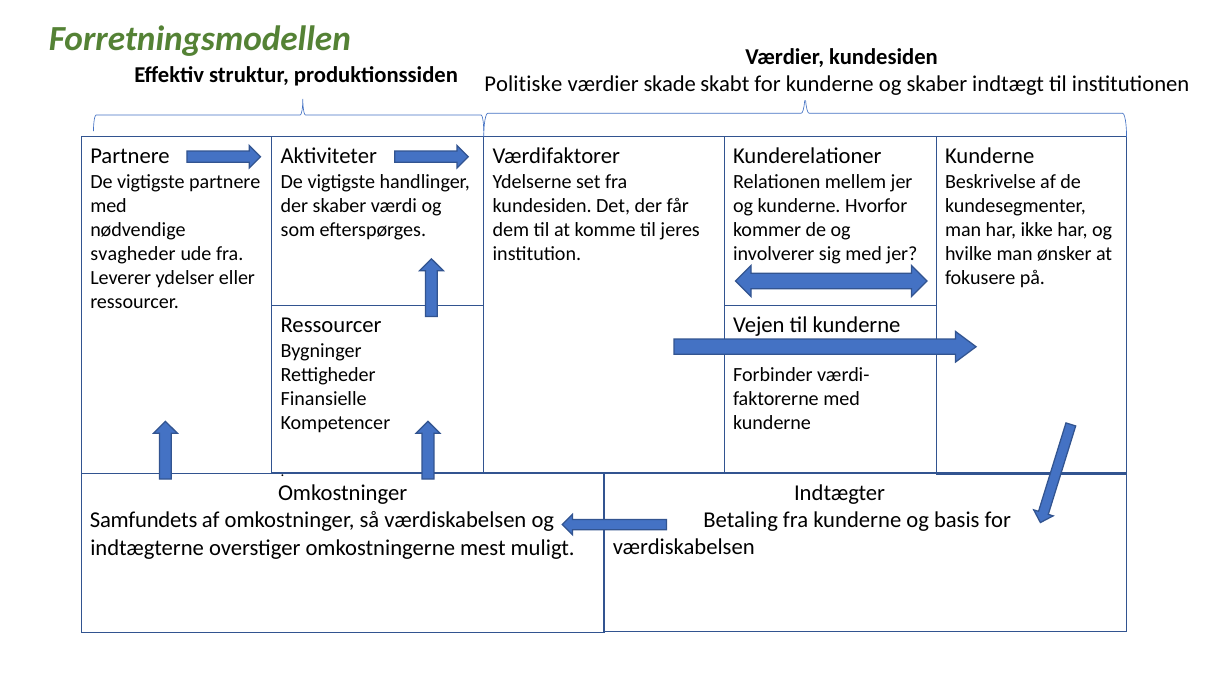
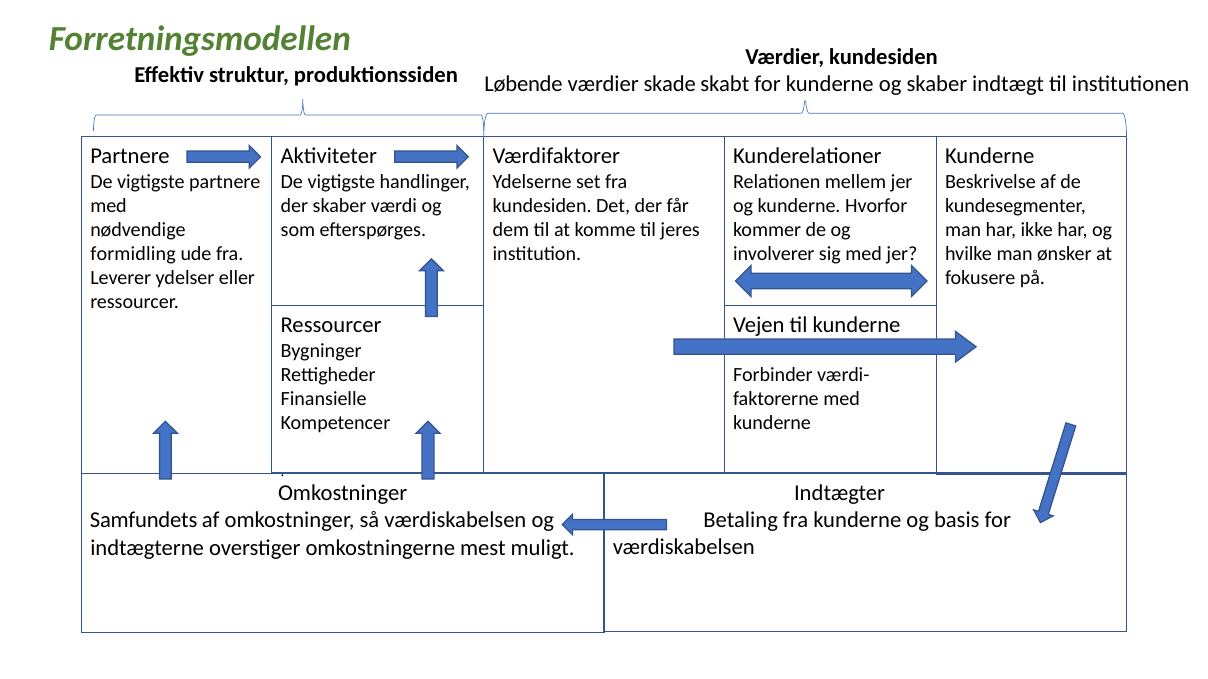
Politiske: Politiske -> Løbende (523, 84)
svagheder: svagheder -> formidling (133, 254)
